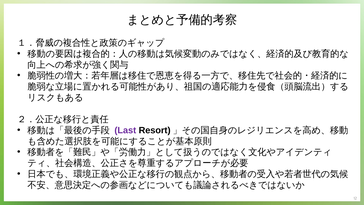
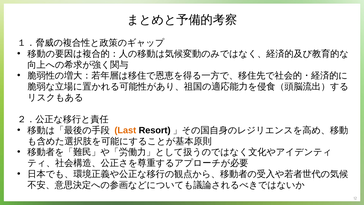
Last colour: purple -> orange (125, 130)
